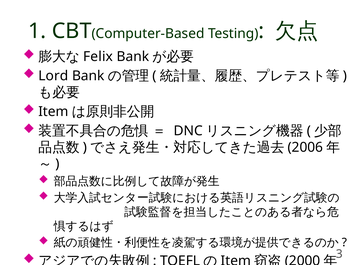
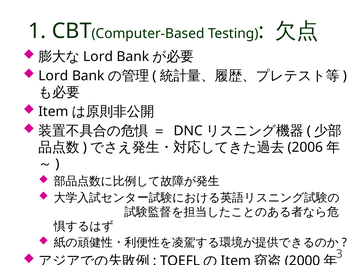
Felix: Felix -> Lord (98, 57)
